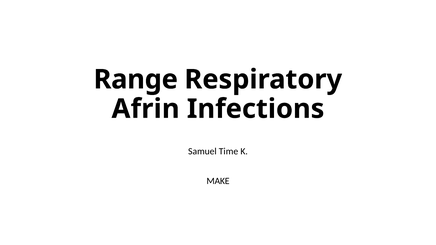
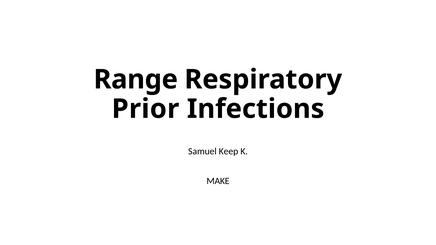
Afrin: Afrin -> Prior (146, 109)
Time: Time -> Keep (229, 152)
